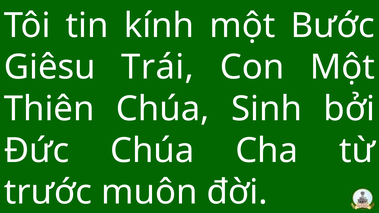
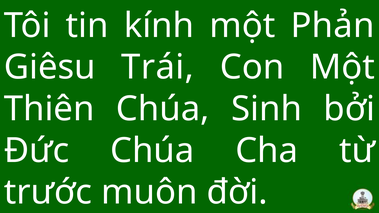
Bước: Bước -> Phản (333, 26)
